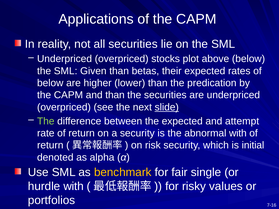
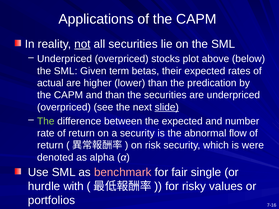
not underline: none -> present (82, 44)
Given than: than -> term (119, 71)
below: below -> actual (50, 83)
attempt: attempt -> number (242, 121)
abnormal with: with -> flow (238, 133)
initial: initial -> were (253, 145)
benchmark colour: yellow -> pink (123, 173)
